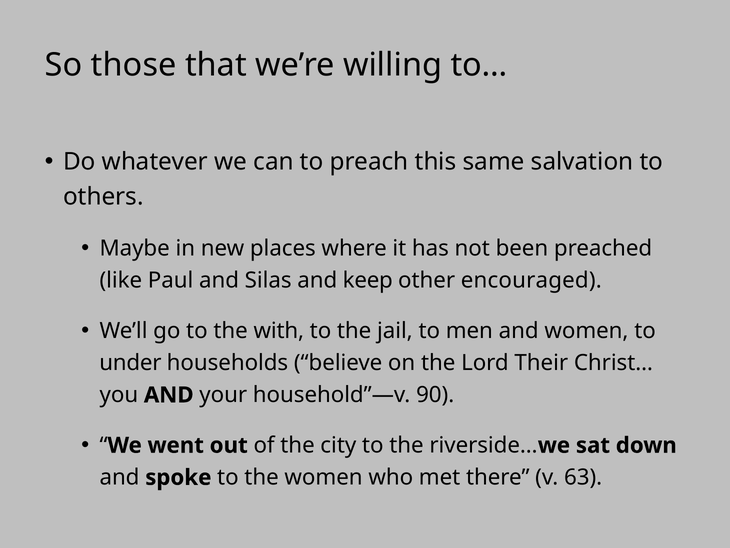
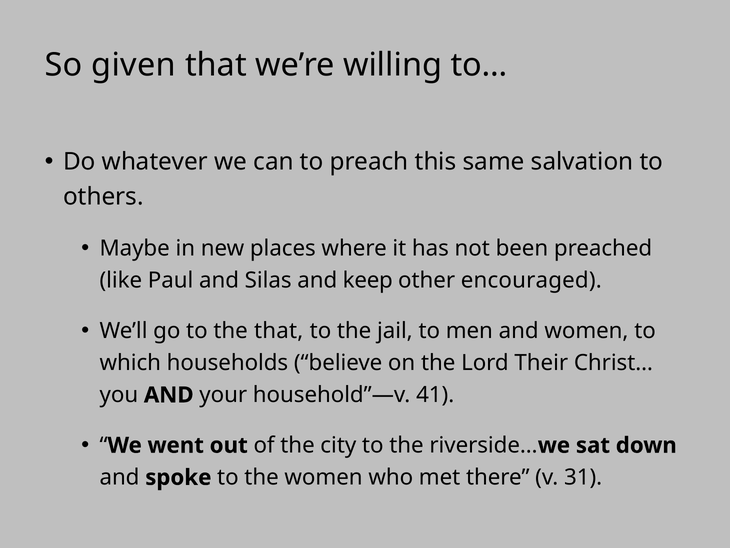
those: those -> given (134, 65)
the with: with -> that (279, 331)
under: under -> which (130, 363)
90: 90 -> 41 (435, 395)
63: 63 -> 31 (583, 477)
